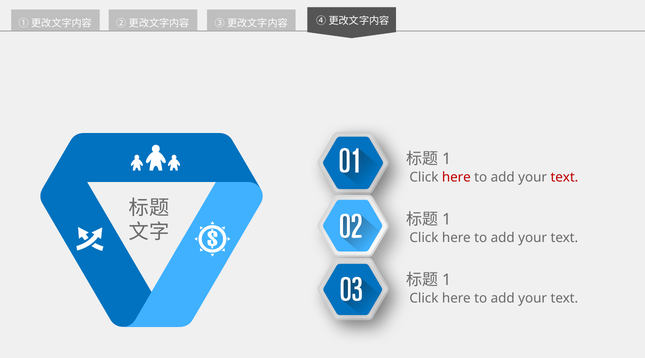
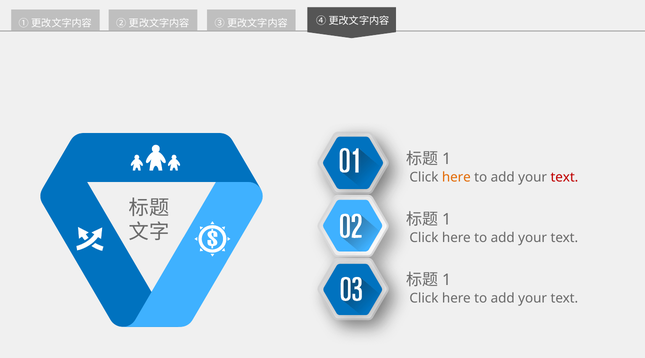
here colour: red -> orange (456, 178)
